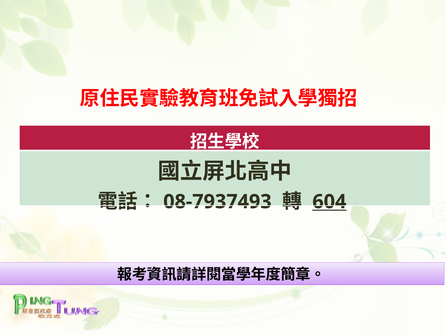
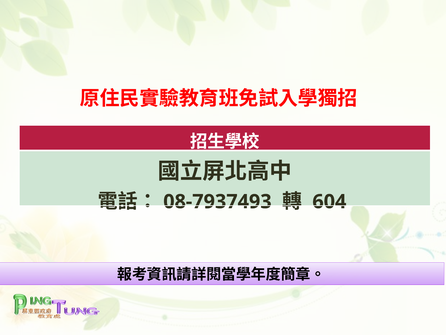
604 underline: present -> none (329, 201)
